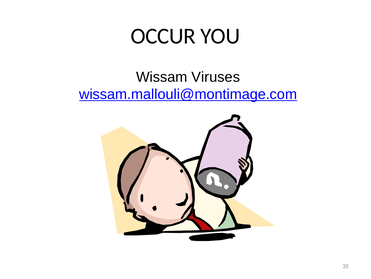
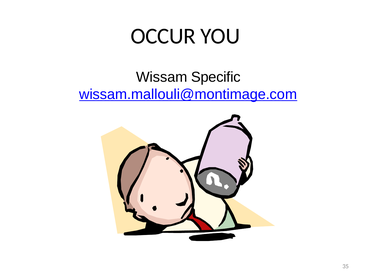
Viruses: Viruses -> Specific (216, 77)
